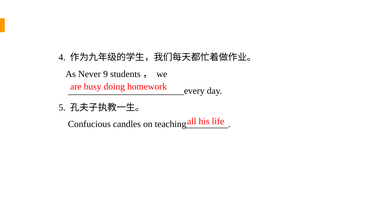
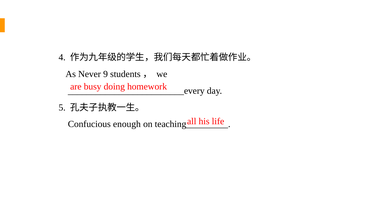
candles: candles -> enough (127, 124)
